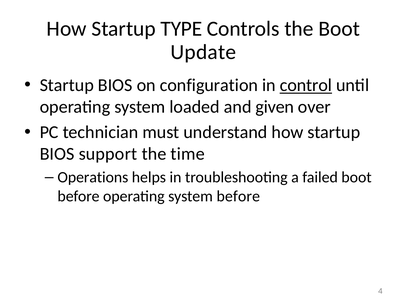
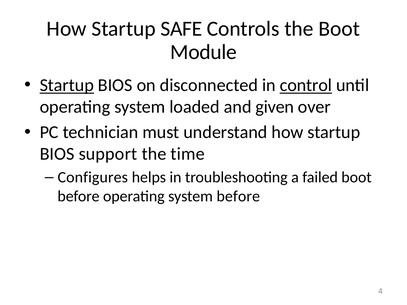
TYPE: TYPE -> SAFE (181, 29)
Update: Update -> Module (204, 52)
Startup underline: none -> present (67, 85)
configuration: configuration -> disconnected (209, 85)
Operations: Operations -> Configures (93, 178)
